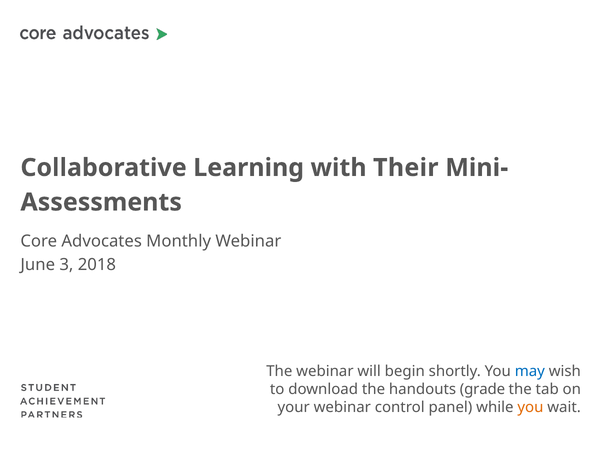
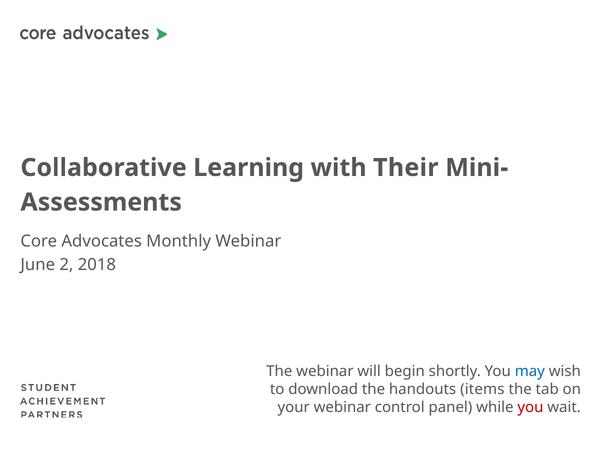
3: 3 -> 2 (66, 264)
grade: grade -> items (482, 389)
you colour: orange -> red (530, 407)
